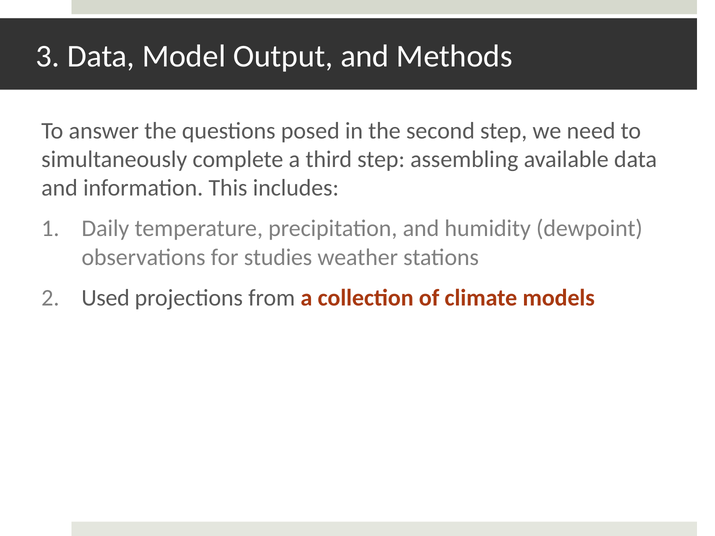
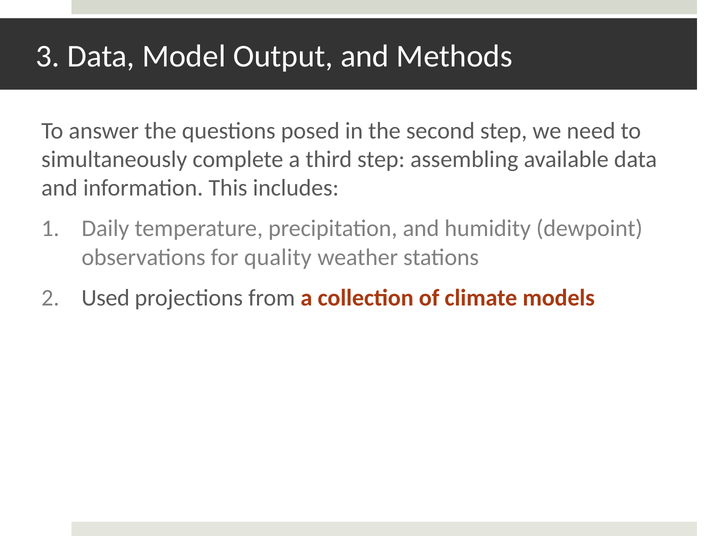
studies: studies -> quality (278, 257)
